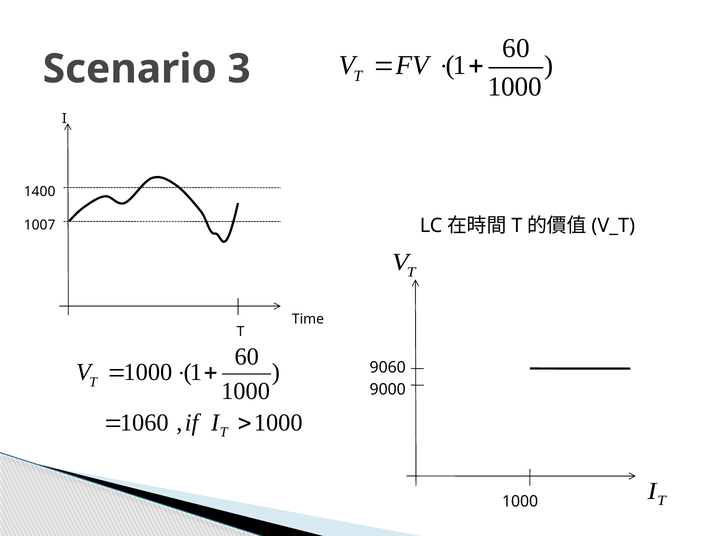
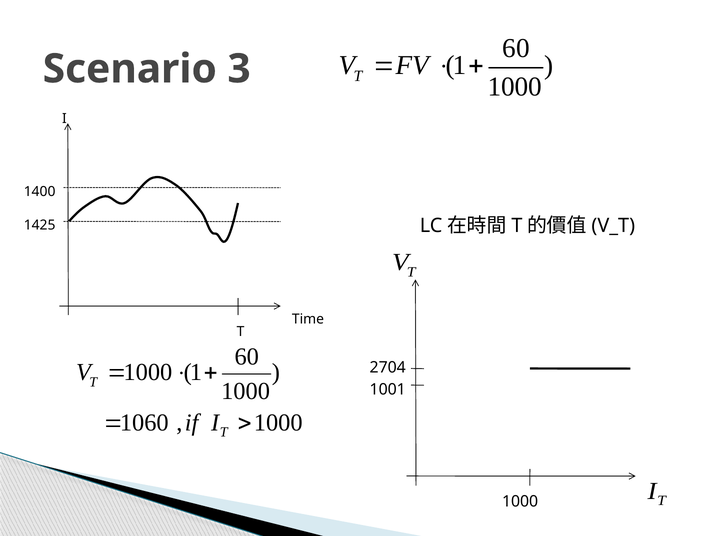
1007: 1007 -> 1425 (40, 225)
9060: 9060 -> 2704 (388, 367)
9000: 9000 -> 1001 (388, 389)
